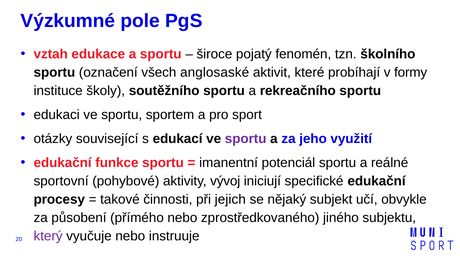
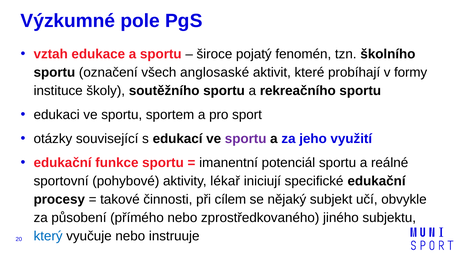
vývoj: vývoj -> lékař (225, 182)
jejich: jejich -> cílem (230, 200)
který colour: purple -> blue (48, 237)
